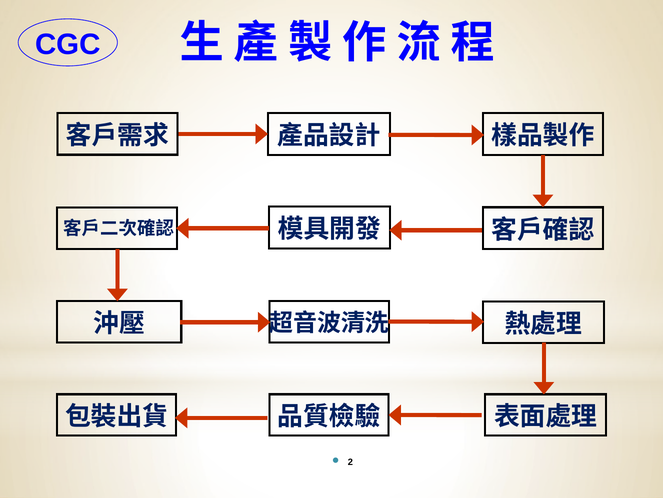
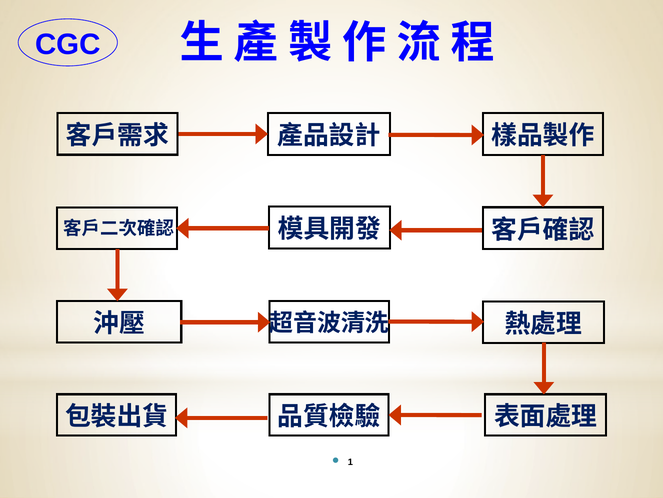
2: 2 -> 1 (350, 461)
